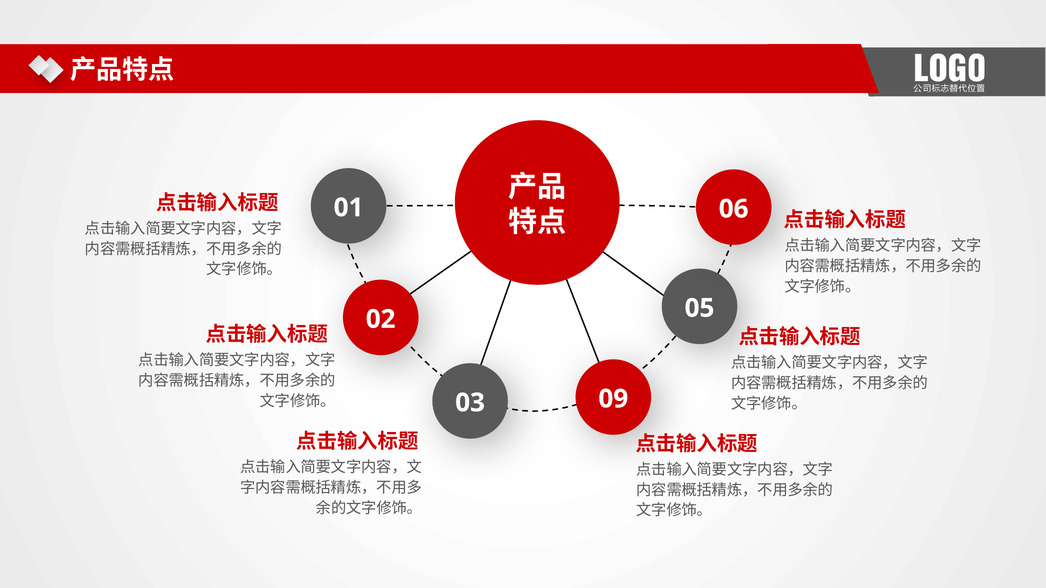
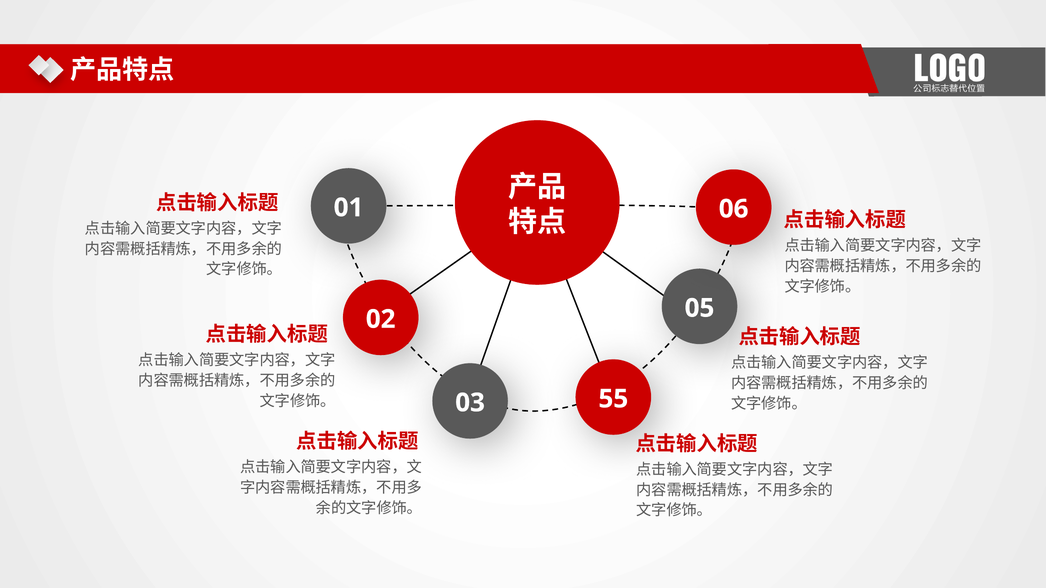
09: 09 -> 55 (613, 399)
